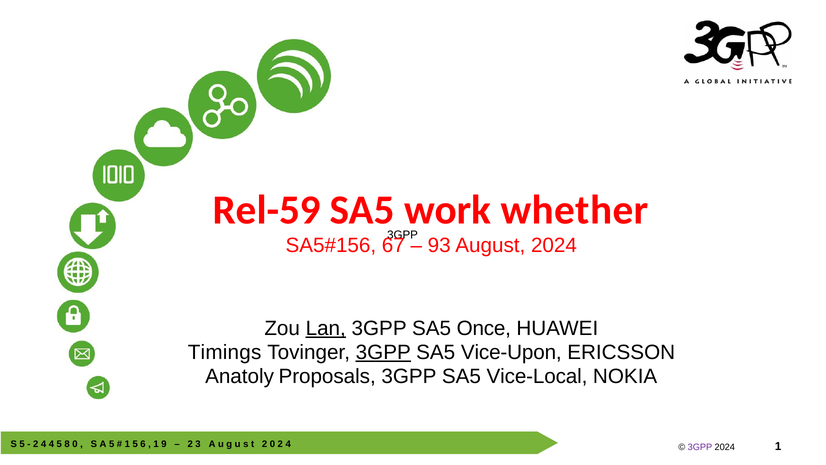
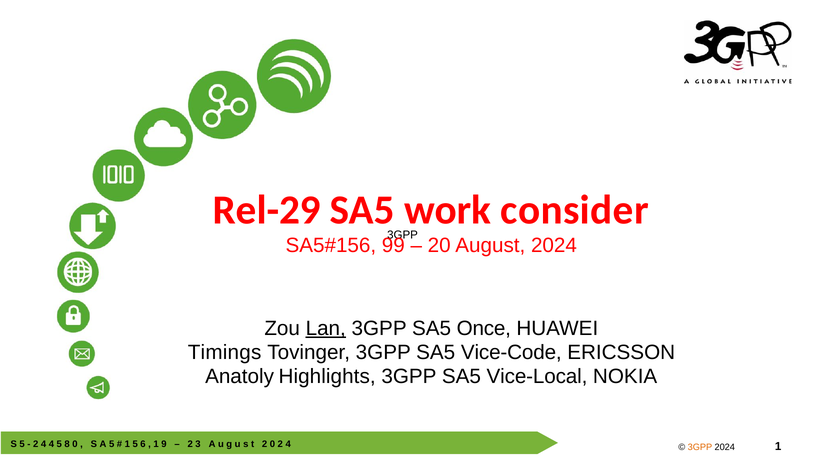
Rel-59: Rel-59 -> Rel-29 (267, 210)
whether: whether -> consider (575, 210)
67: 67 -> 99 (393, 245)
93: 93 -> 20 (439, 245)
3GPP underline: present -> none (383, 352)
Vice-Upon: Vice-Upon -> Vice-Code (511, 352)
Proposals: Proposals -> Highlights (327, 376)
3GPP colour: purple -> orange (700, 447)
